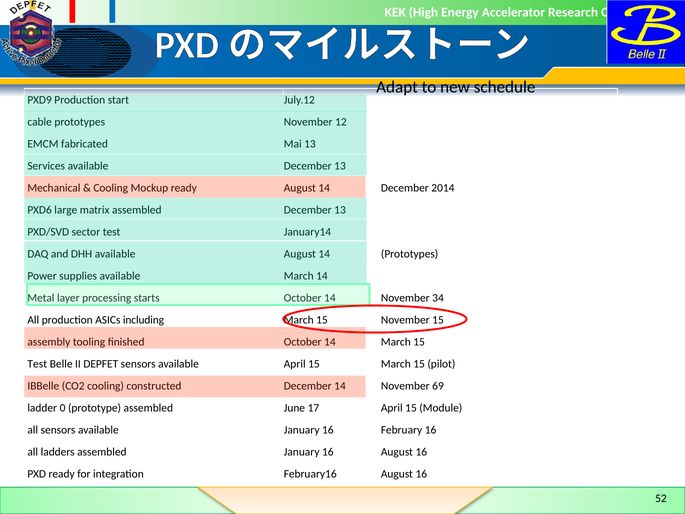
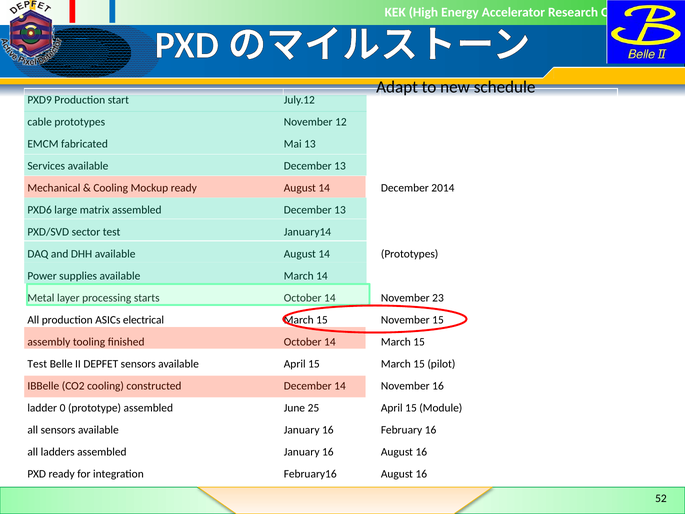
34: 34 -> 23 (438, 298)
including: including -> electrical (143, 320)
November 69: 69 -> 16 (438, 386)
17: 17 -> 25 (313, 408)
